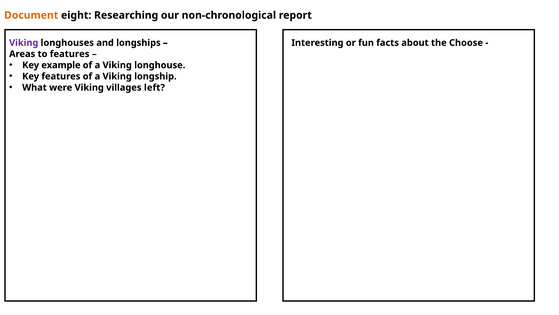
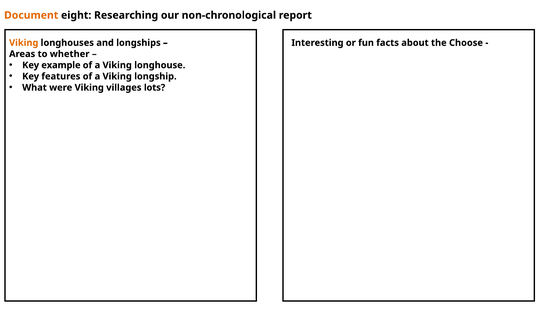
Viking colour: purple -> orange (24, 43)
to features: features -> whether (70, 54)
left: left -> lots (155, 87)
